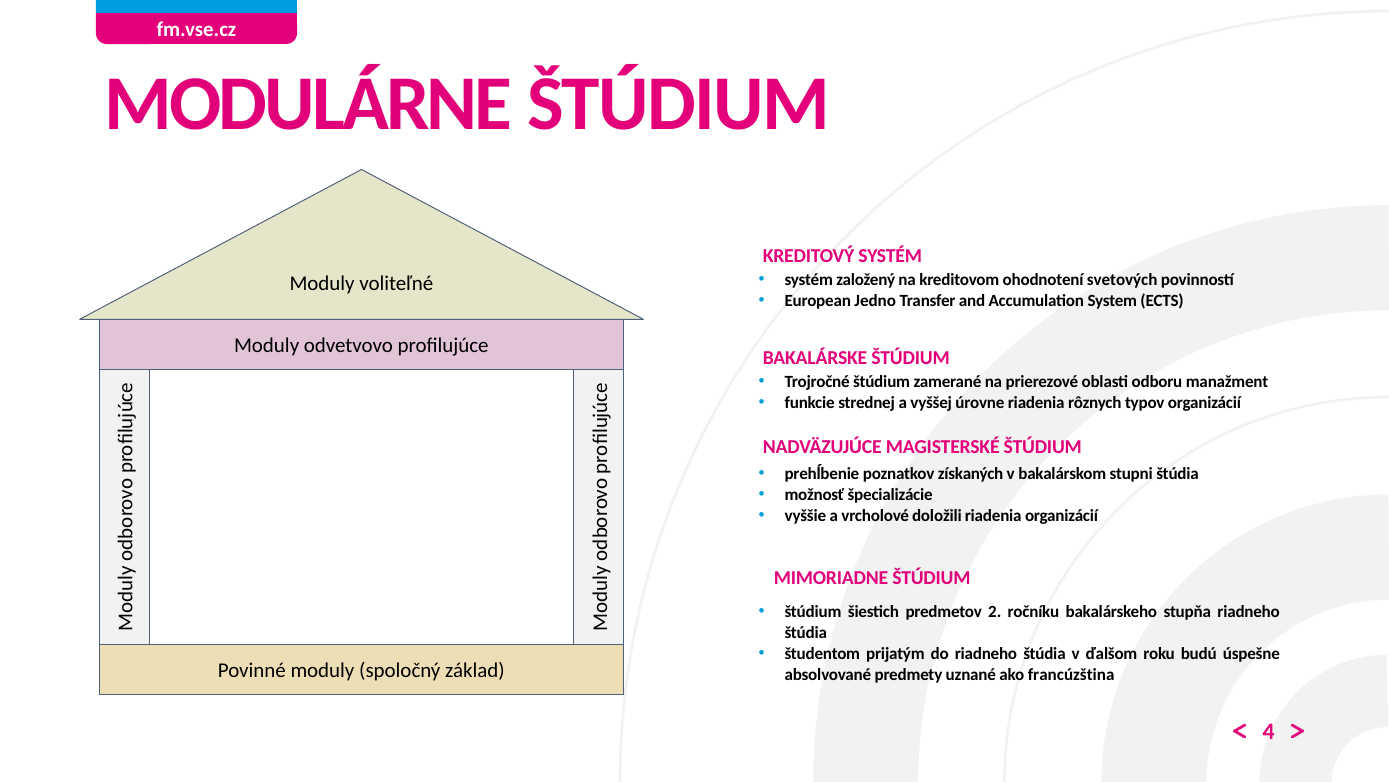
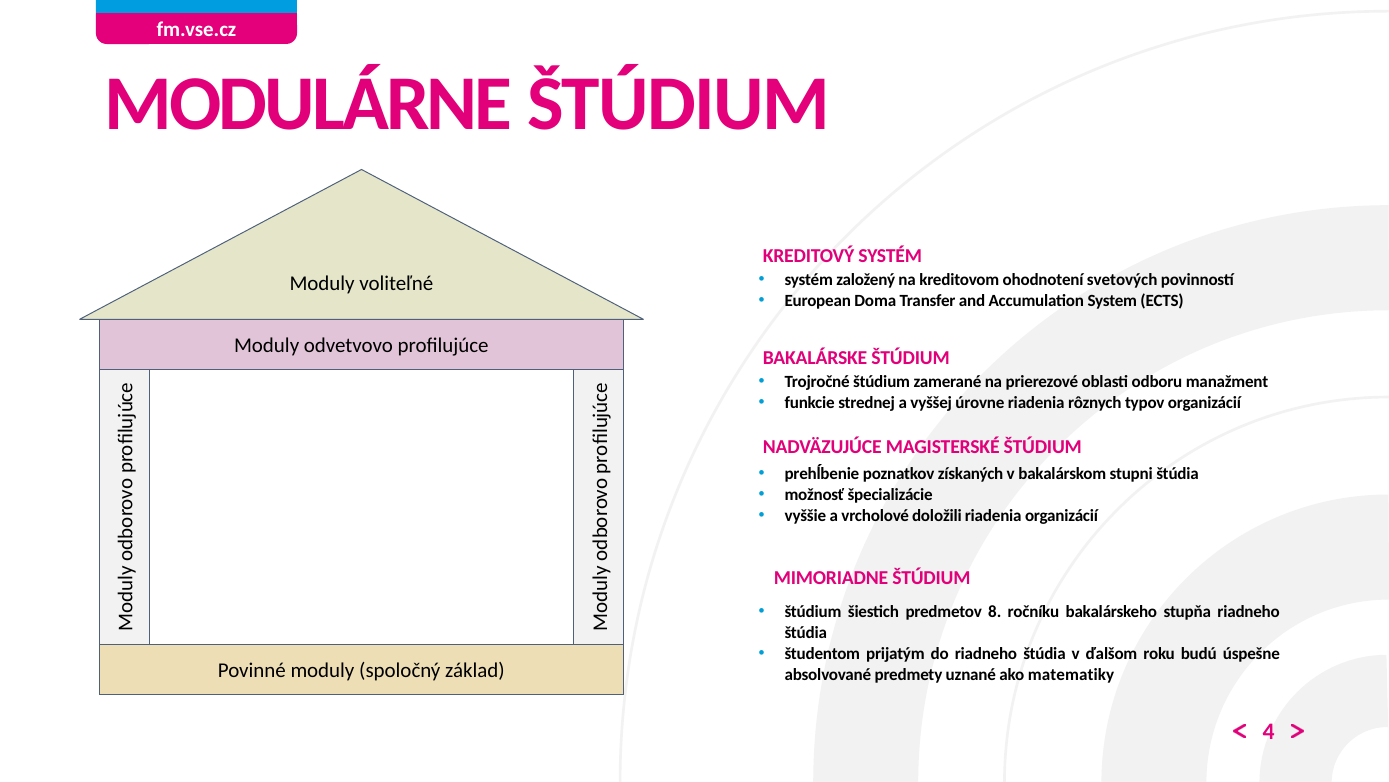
Jedno: Jedno -> Doma (875, 301)
2: 2 -> 8 (995, 611)
francúzština: francúzština -> matematiky (1071, 675)
